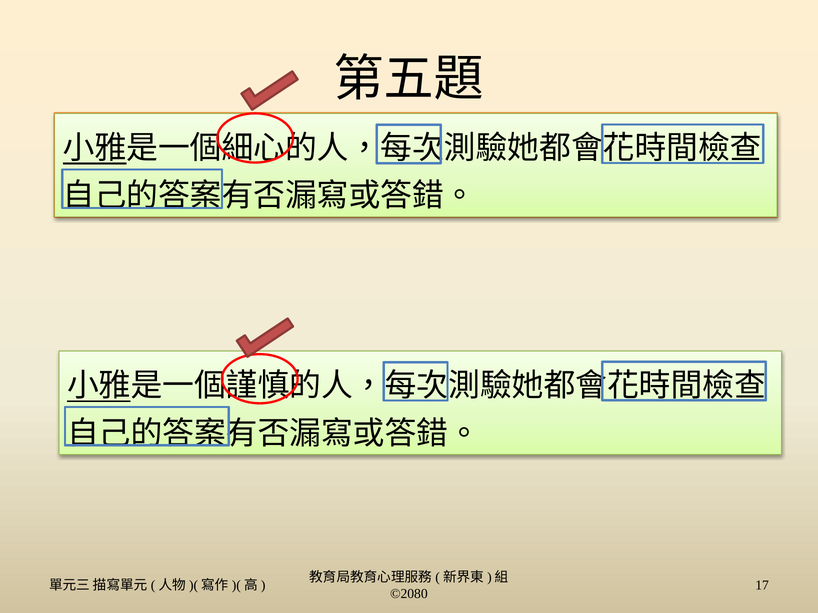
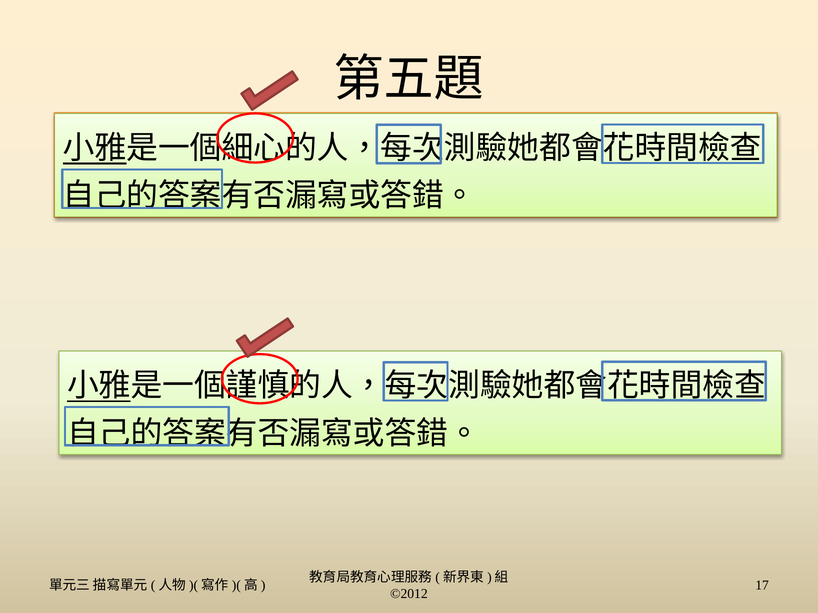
©2080: ©2080 -> ©2012 (409, 594)
